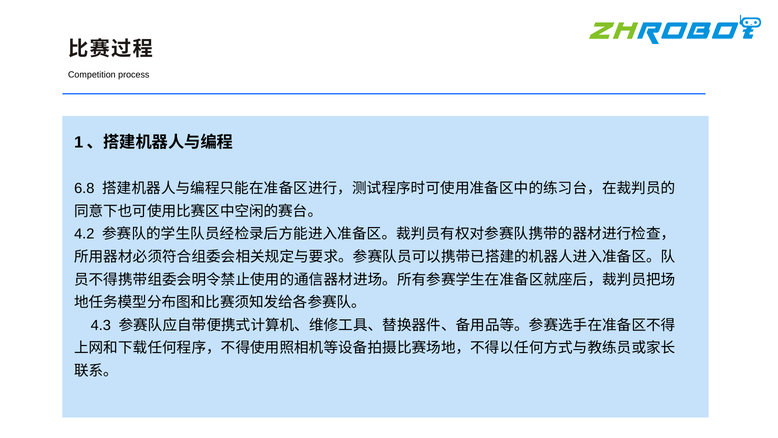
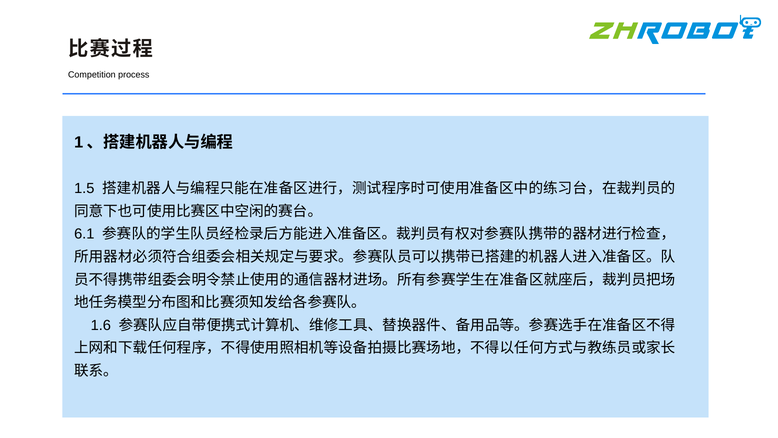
6.8: 6.8 -> 1.5 (84, 188)
4.2: 4.2 -> 6.1 (84, 234)
4.3: 4.3 -> 1.6 (101, 325)
